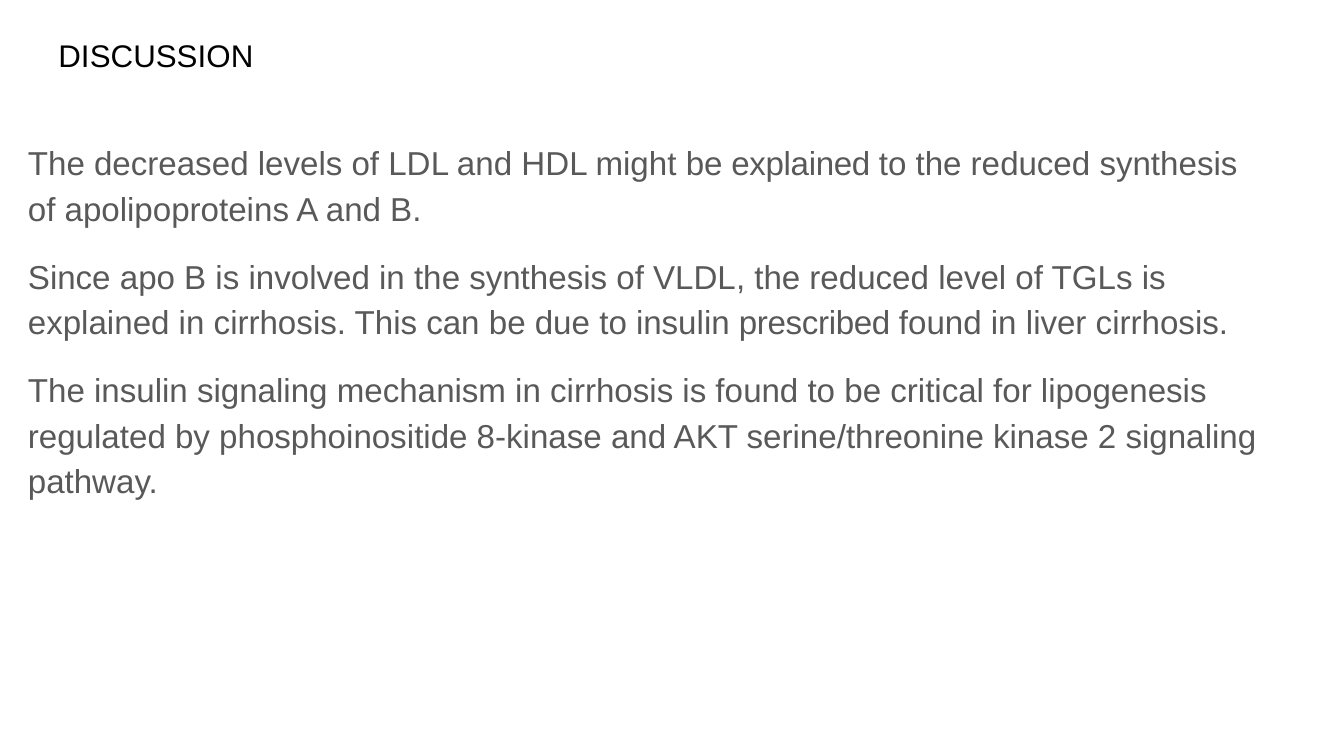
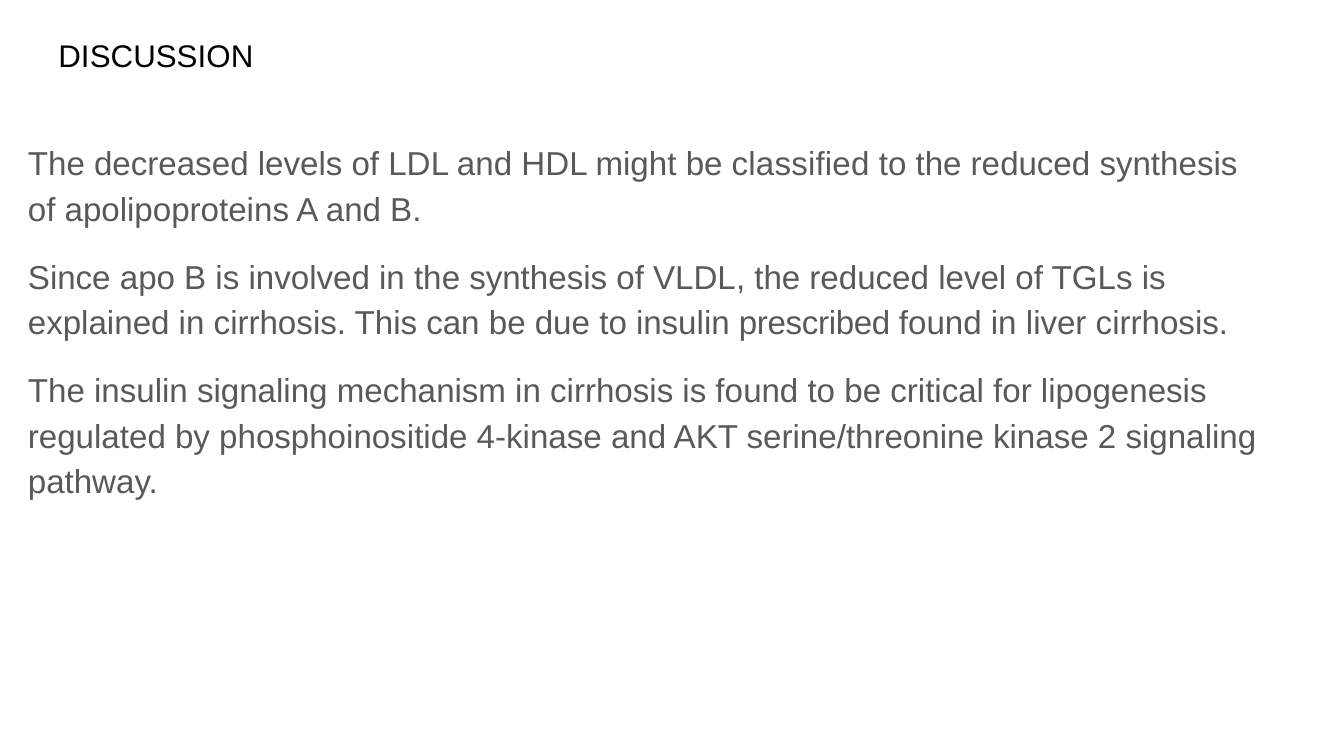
be explained: explained -> classified (801, 165)
8-kinase: 8-kinase -> 4-kinase (539, 437)
